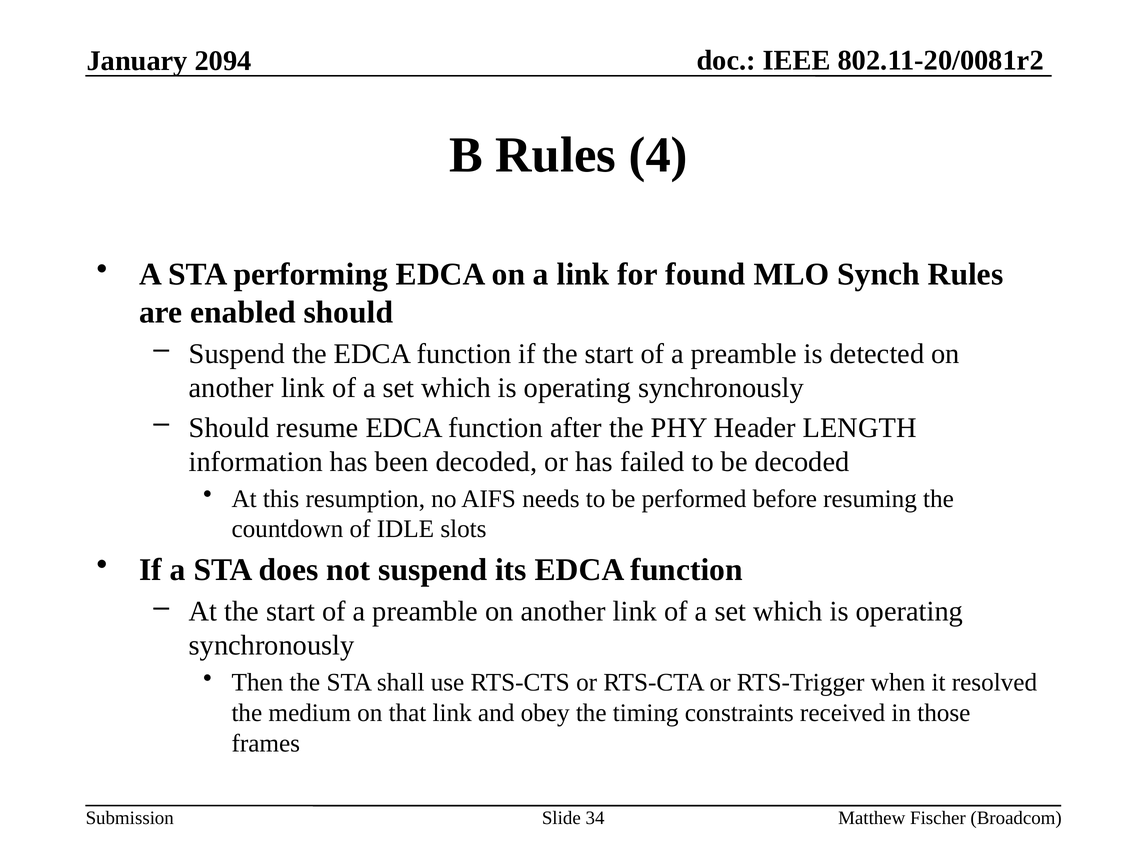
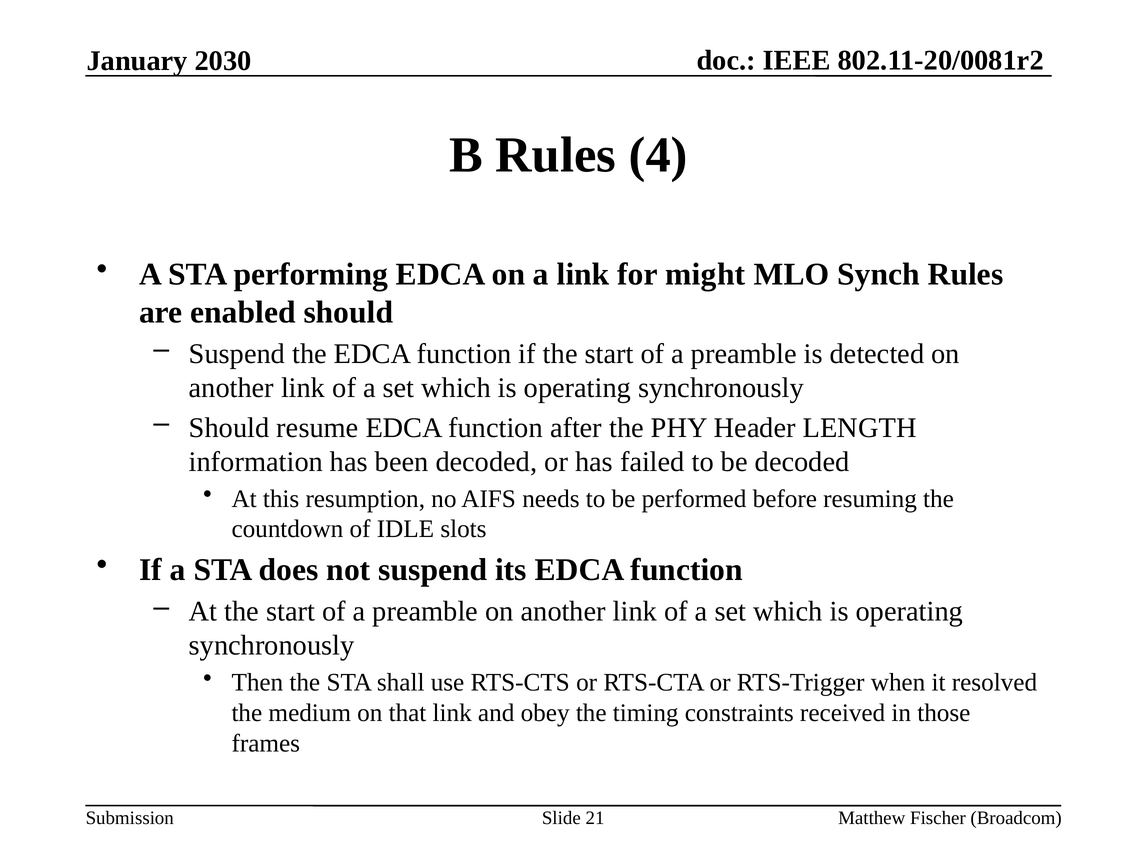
2094: 2094 -> 2030 (223, 61)
found: found -> might (705, 274)
34: 34 -> 21 (595, 818)
